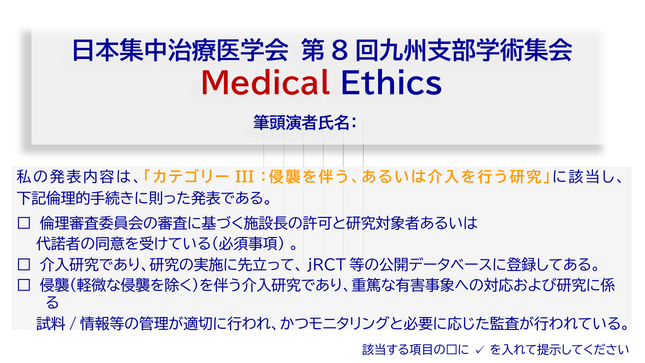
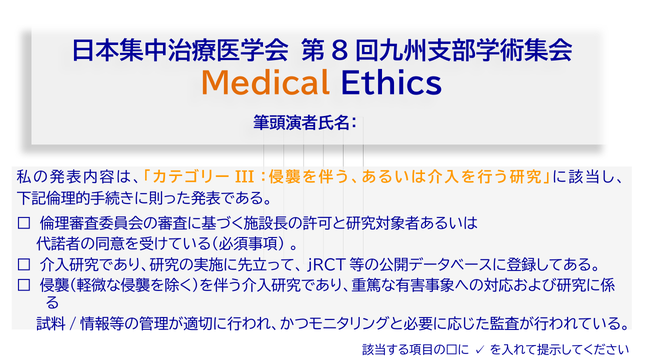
Medical colour: red -> orange (266, 84)
